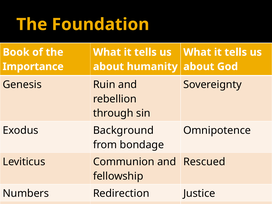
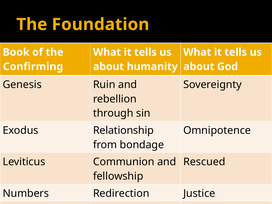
Importance: Importance -> Confirming (33, 67)
Background: Background -> Relationship (123, 130)
